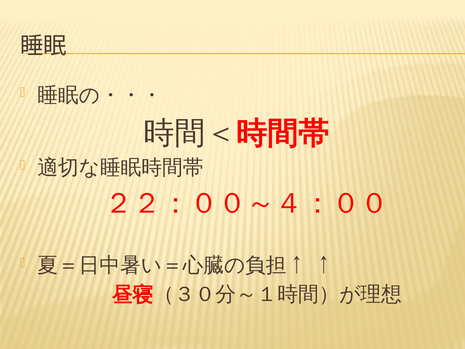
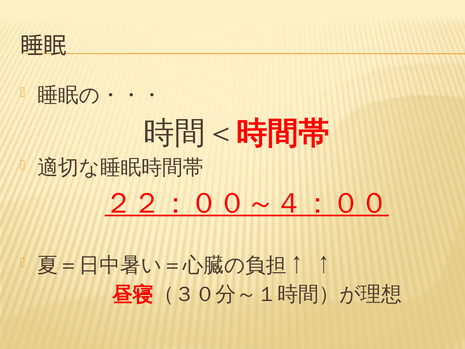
２２：００～４：００ underline: none -> present (247, 203)
